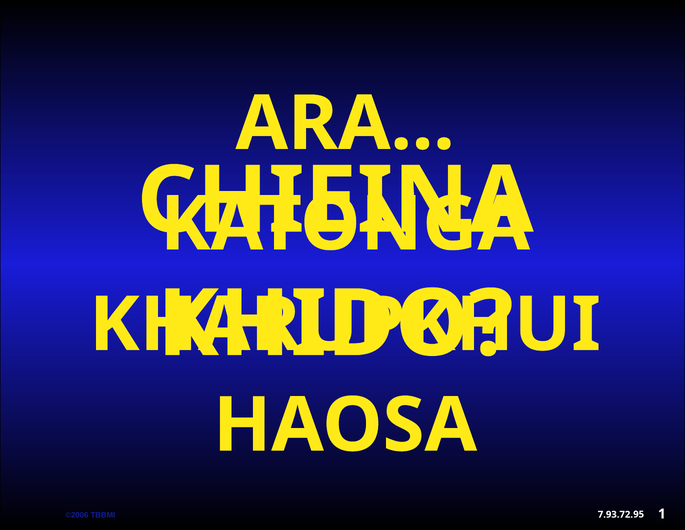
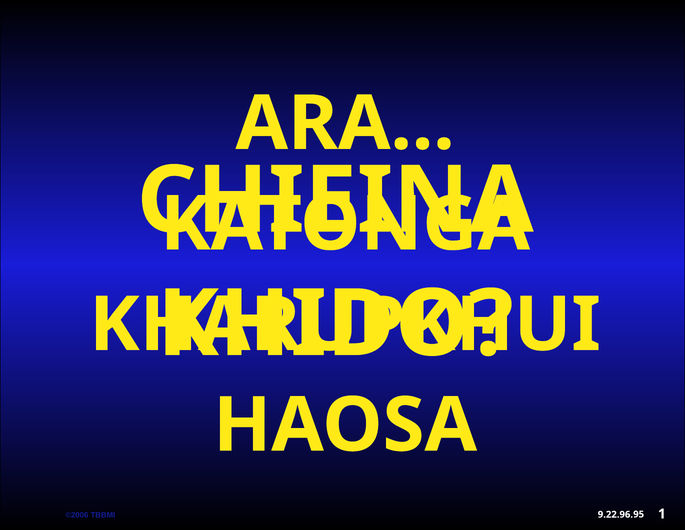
7.93.72: 7.93.72 -> 9.22.96 (615, 514)
